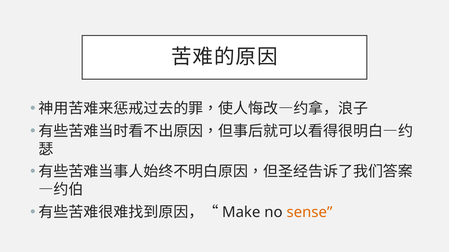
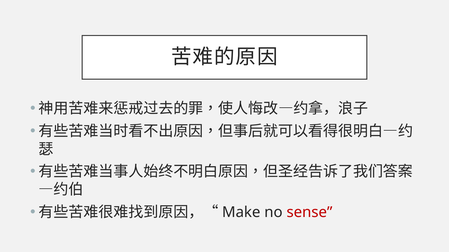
sense colour: orange -> red (309, 213)
